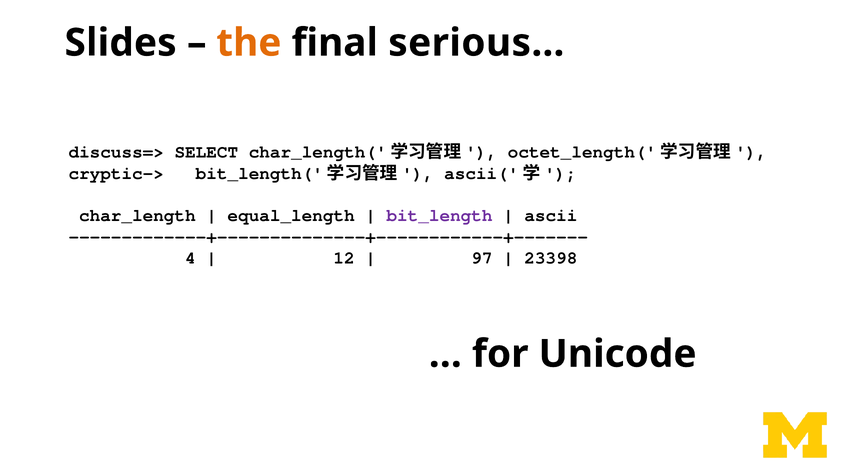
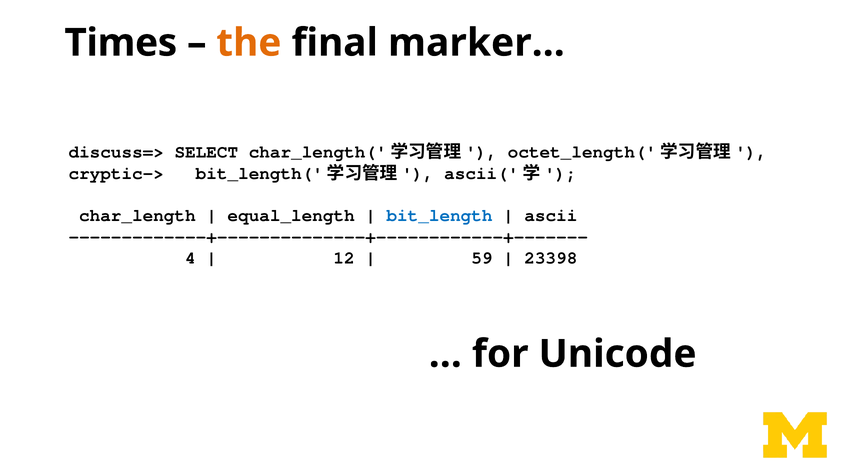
Slides: Slides -> Times (121, 43)
serious…: serious… -> marker… (477, 43)
bit_length colour: purple -> blue (440, 216)
97: 97 -> 59 (482, 258)
